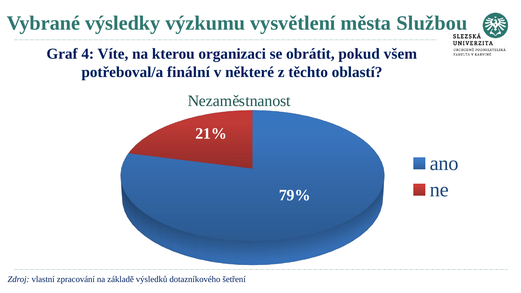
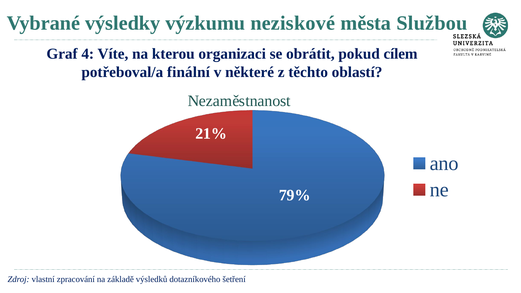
vysvětlení: vysvětlení -> neziskové (293, 23)
všem: všem -> cílem (401, 54)
